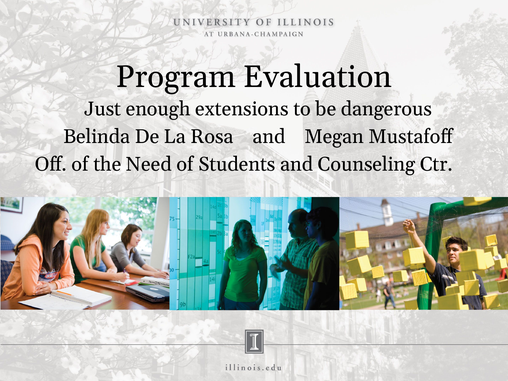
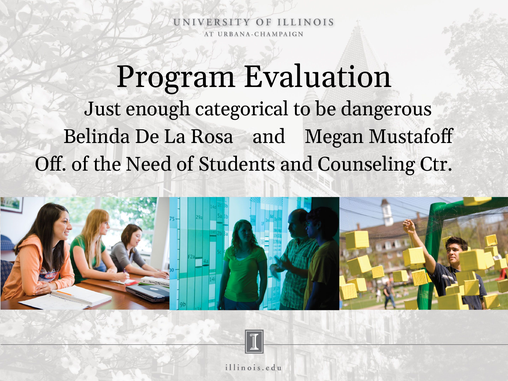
extensions: extensions -> categorical (242, 109)
